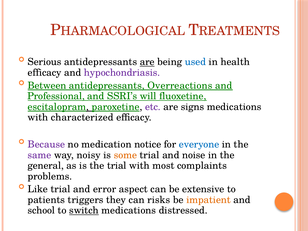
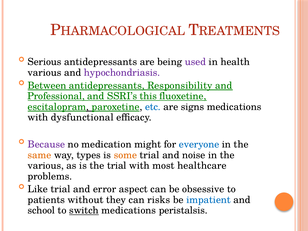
are underline: present -> none (147, 62)
used colour: blue -> purple (195, 62)
efficacy: efficacy -> various (45, 73)
Overreactions: Overreactions -> Responsibility (180, 86)
will: will -> this (148, 96)
etc colour: purple -> blue (153, 107)
characterized: characterized -> dysfunctional (82, 117)
notice: notice -> might (148, 144)
same colour: purple -> orange (40, 155)
noisy: noisy -> types (89, 155)
general: general -> various (46, 166)
complaints: complaints -> healthcare (202, 166)
extensive: extensive -> obsessive (203, 189)
triggers: triggers -> without (86, 200)
impatient colour: orange -> blue (208, 200)
distressed: distressed -> peristalsis (183, 210)
